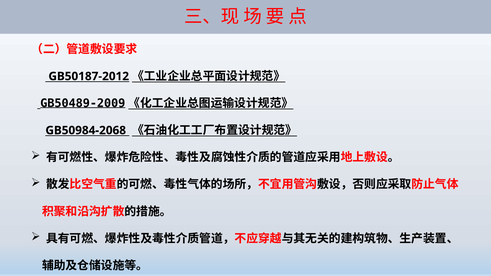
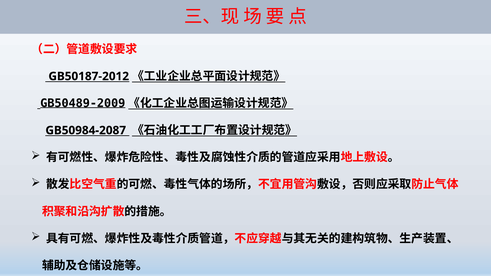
GB50984-2068: GB50984-2068 -> GB50984-2087 (86, 130)
